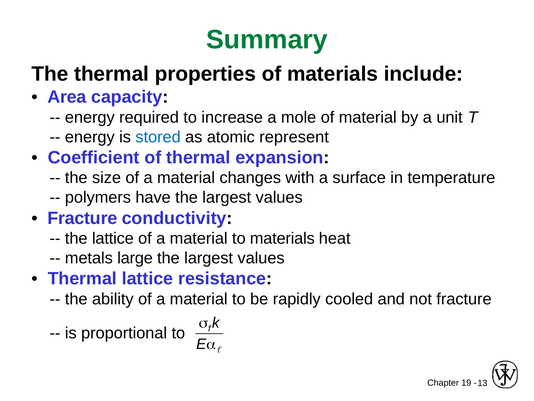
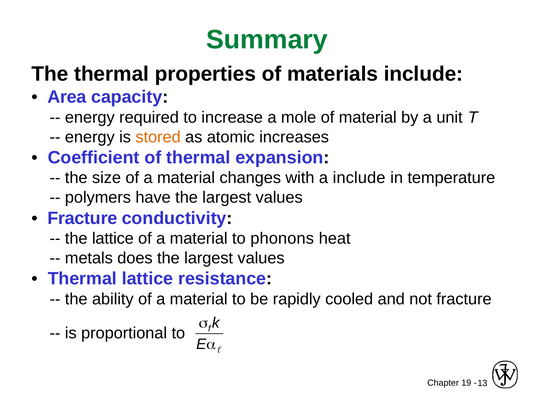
stored colour: blue -> orange (158, 137)
represent: represent -> increases (294, 137)
a surface: surface -> include (359, 178)
to materials: materials -> phonons (282, 238)
large: large -> does (135, 258)
